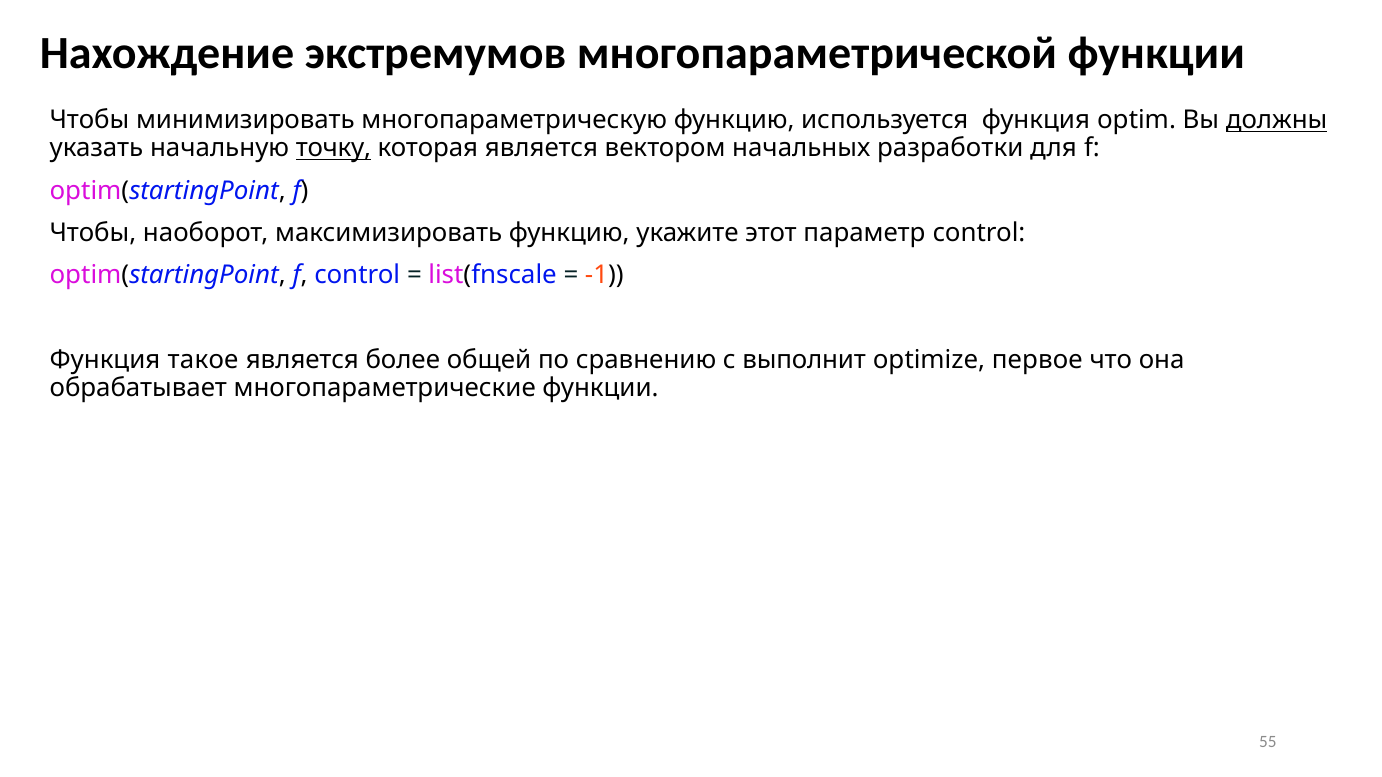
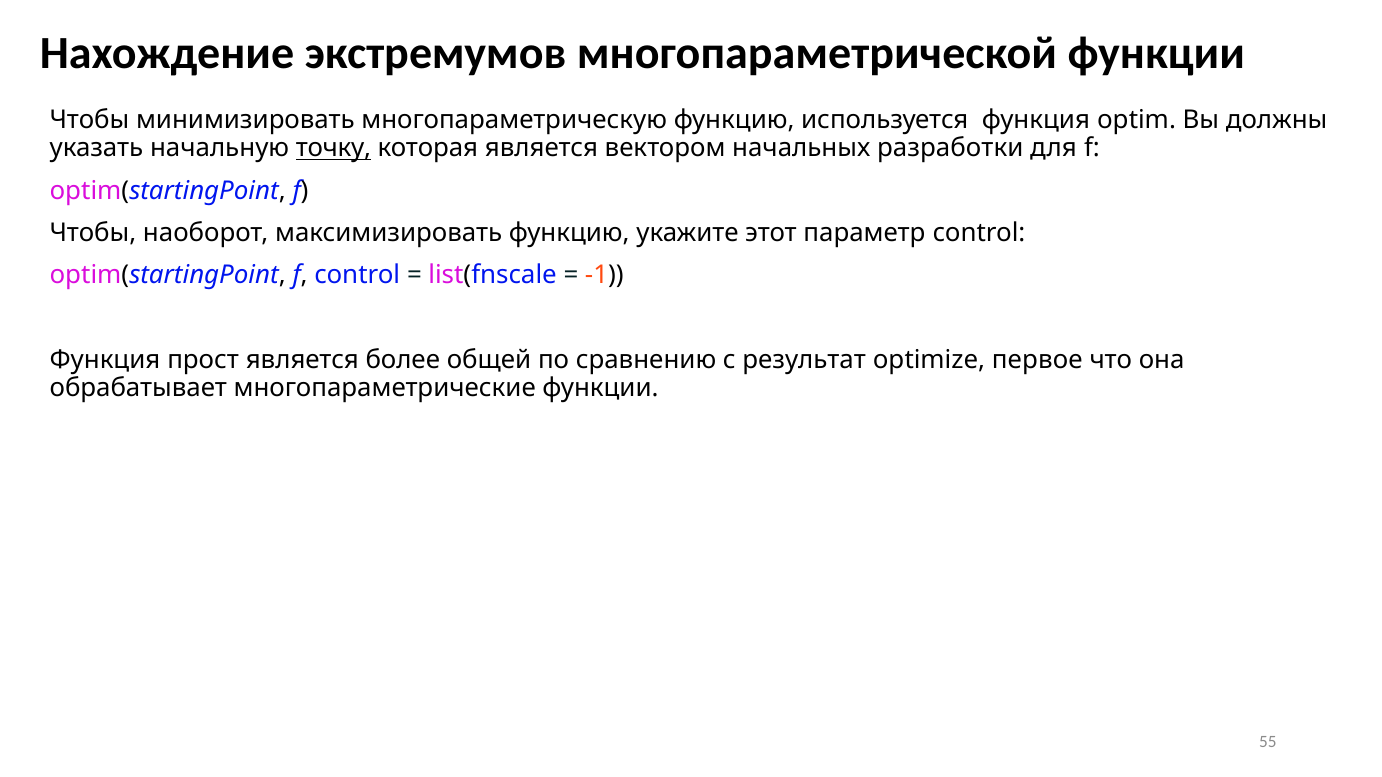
должны underline: present -> none (1277, 120)
такое: такое -> прост (203, 360)
выполнит: выполнит -> результат (804, 360)
